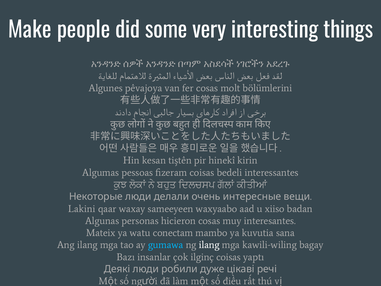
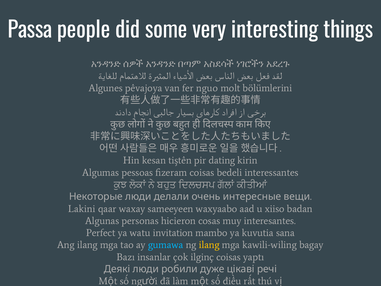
Make: Make -> Passa (30, 30)
fer cosas: cosas -> nguo (207, 88)
hinekî: hinekî -> dating (222, 160)
Mateix: Mateix -> Perfect (101, 233)
conectam: conectam -> invitation (173, 233)
ilang colour: white -> yellow (209, 245)
